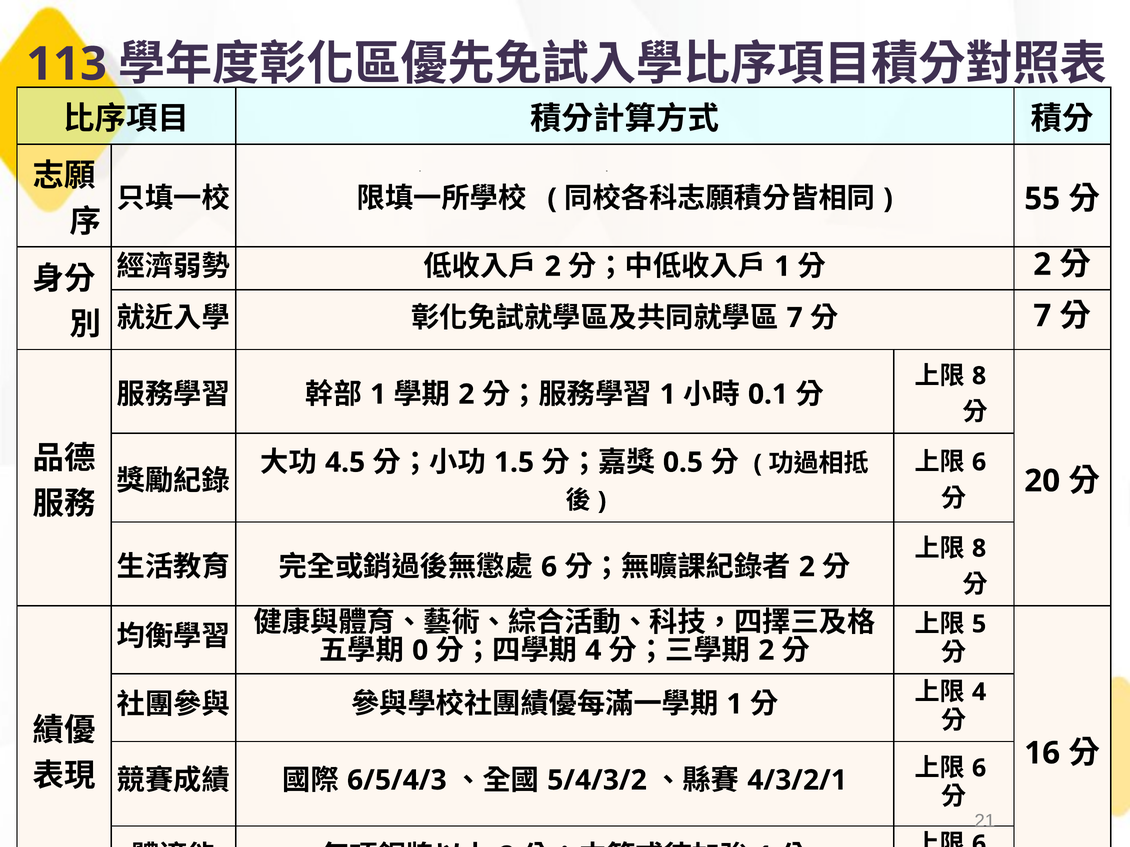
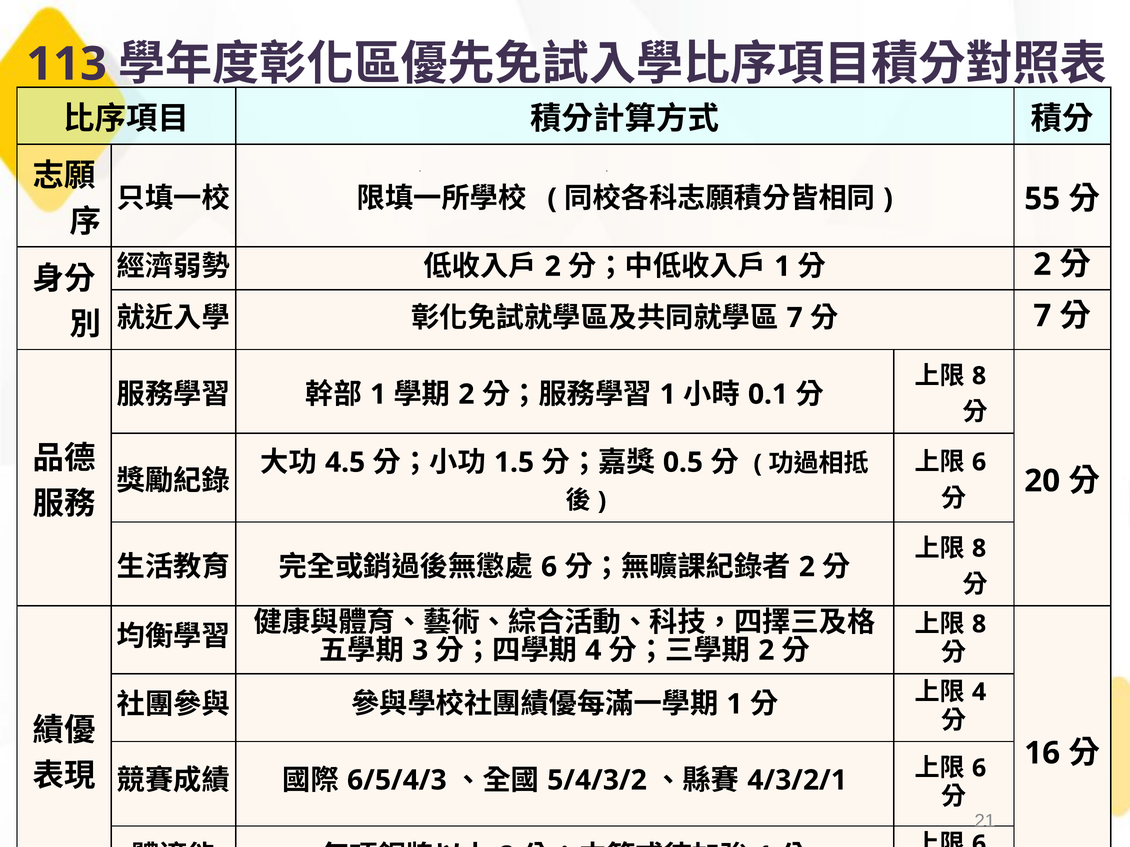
5: 5 -> 8 (979, 624)
0: 0 -> 3 (420, 651)
